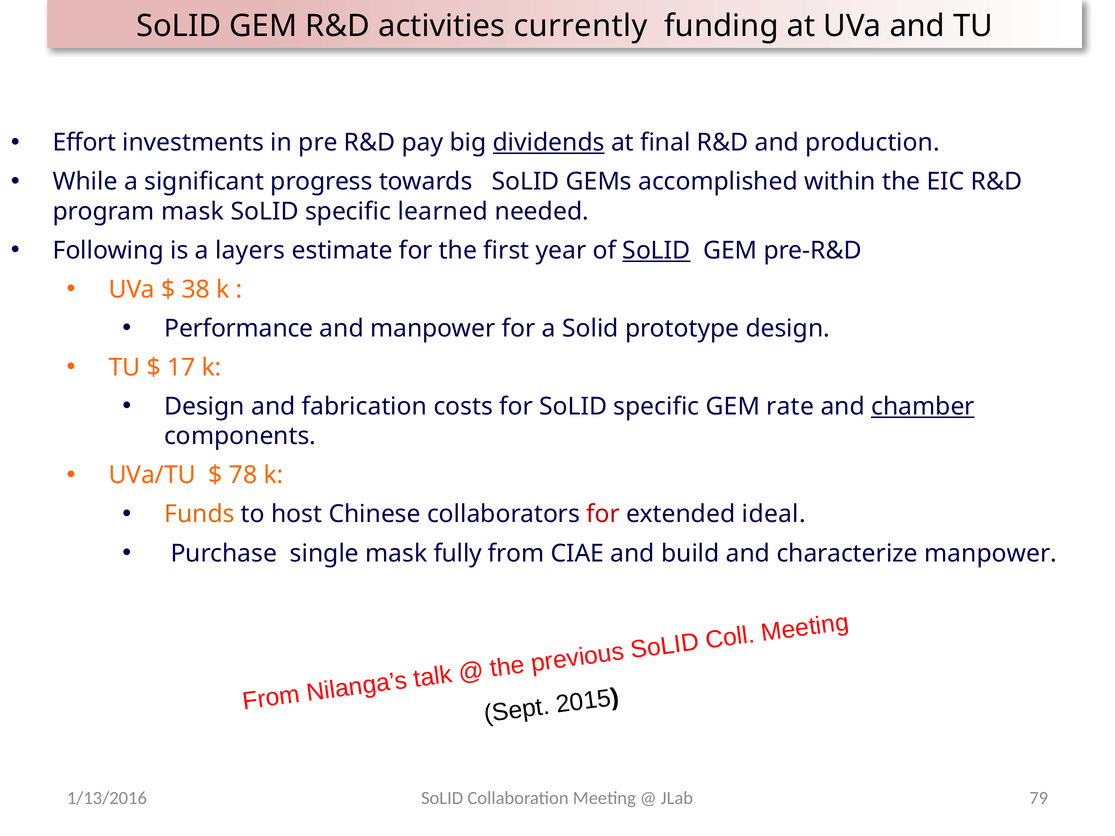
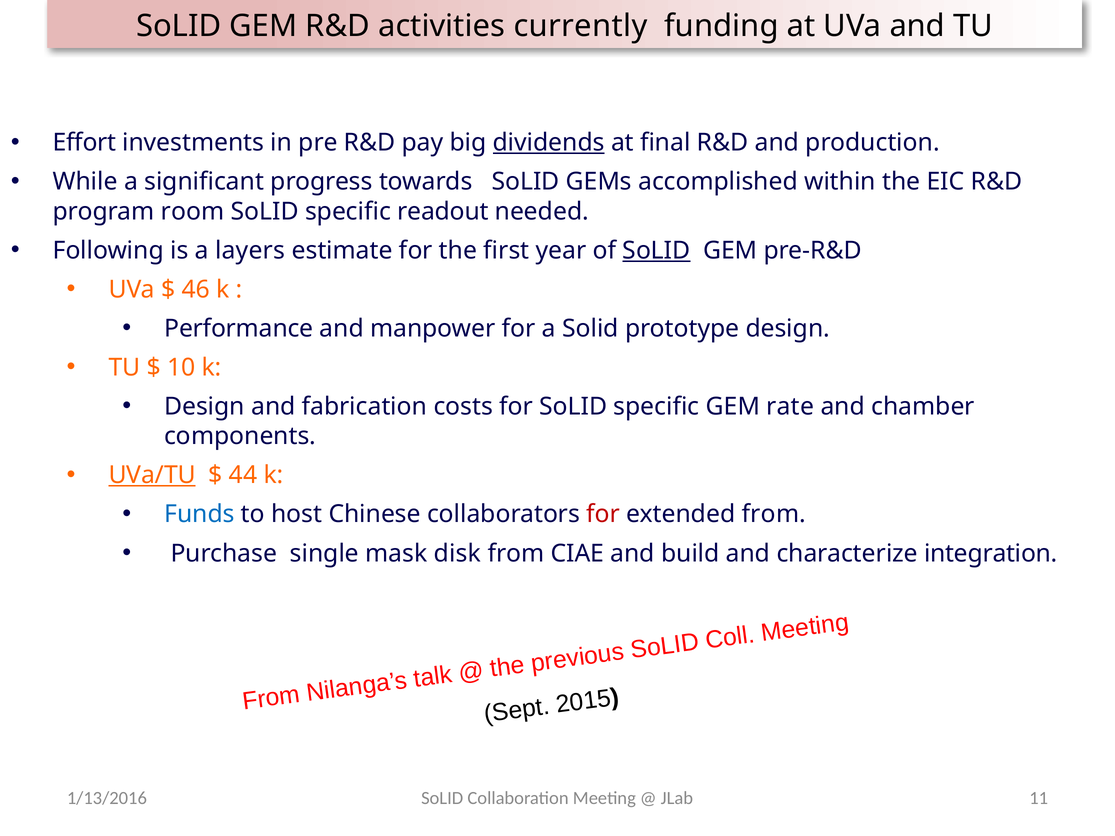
program mask: mask -> room (193, 212)
learned: learned -> readout (443, 212)
38: 38 -> 46 (196, 290)
17: 17 -> 10 (181, 368)
chamber underline: present -> none (923, 407)
UVa/TU underline: none -> present (152, 475)
78: 78 -> 44 (243, 475)
Funds colour: orange -> blue (199, 514)
extended ideal: ideal -> from (774, 514)
fully: fully -> disk (457, 554)
characterize manpower: manpower -> integration (991, 554)
79: 79 -> 11 (1039, 798)
